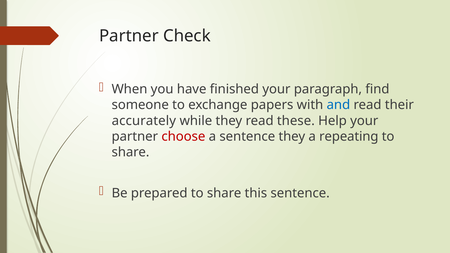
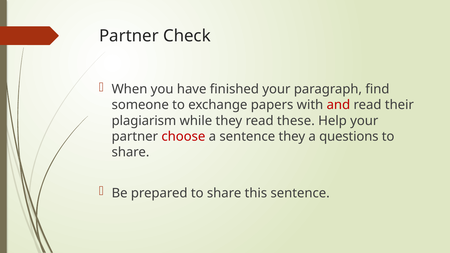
and colour: blue -> red (338, 105)
accurately: accurately -> plagiarism (144, 121)
repeating: repeating -> questions (349, 137)
